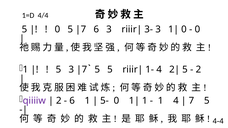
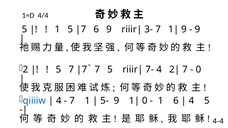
0: 0 -> 1 (58, 29)
6 3: 3 -> 9 (109, 29)
3- 3: 3 -> 7 (158, 29)
0: 0 -> 9 (184, 29)
0: 0 -> 9 (197, 29)
1: 1 -> 2 (26, 70)
5 3: 3 -> 7 (71, 70)
5: 5 -> 7 (97, 70)
1-: 1- -> 7- (150, 70)
5: 5 -> 7 (185, 70)
2: 2 -> 0 (198, 70)
qiiiiw colour: purple -> blue (34, 101)
2: 2 -> 4 (59, 101)
6: 6 -> 7 (72, 101)
5- 0: 0 -> 9 (116, 101)
1: 1 -> 0 (145, 101)
1 4: 4 -> 6 (176, 101)
7: 7 -> 4 (191, 101)
